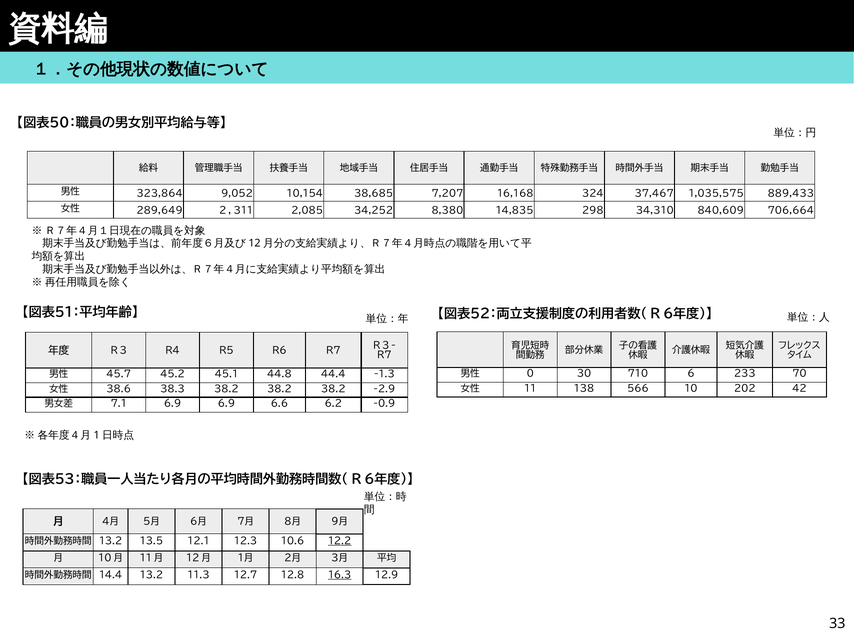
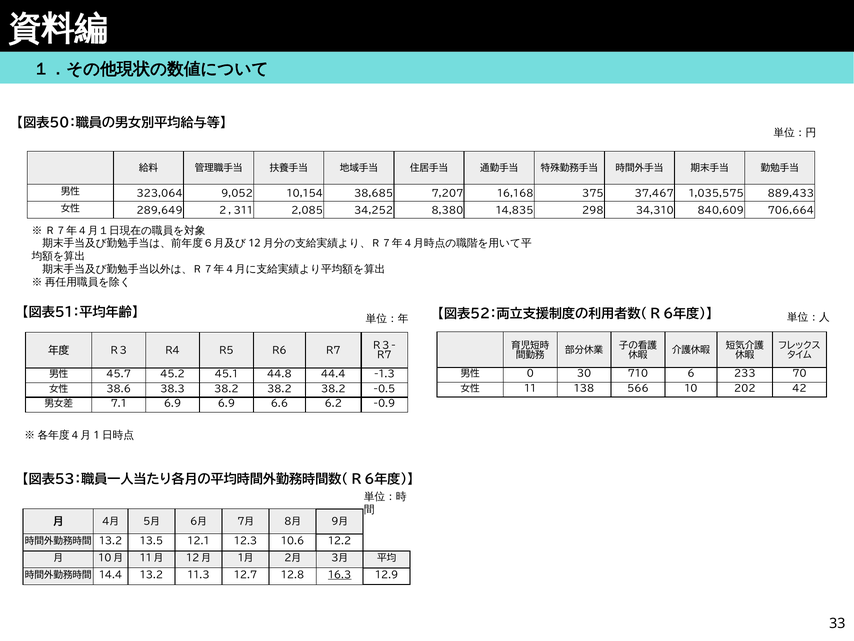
323,864: 323,864 -> 323,064 (160, 193)
324: 324 -> 375 (593, 193)
-2.9: -2.9 -> -0.5 (384, 389)
12.2 underline: present -> none (340, 541)
